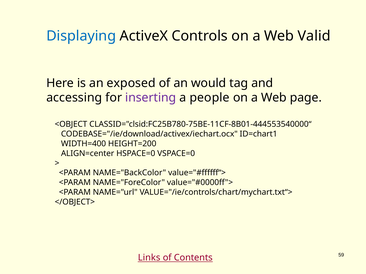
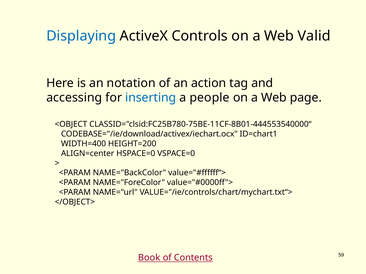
exposed: exposed -> notation (131, 83)
would: would -> action (209, 83)
inserting colour: purple -> blue (151, 98)
Links: Links -> Book (149, 258)
